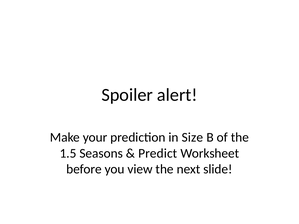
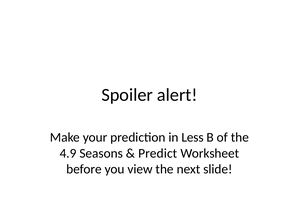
Size: Size -> Less (193, 137)
1.5: 1.5 -> 4.9 (68, 153)
